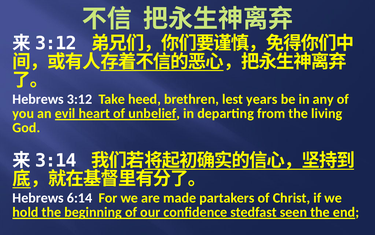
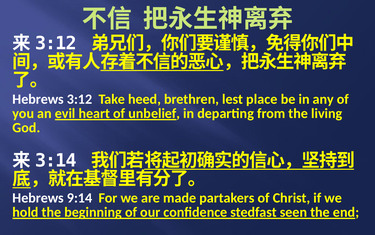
years: years -> place (262, 99)
6:14: 6:14 -> 9:14 (80, 198)
